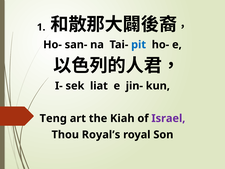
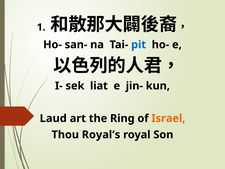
Teng: Teng -> Laud (53, 118)
Kiah: Kiah -> Ring (122, 118)
Israel colour: purple -> orange (168, 118)
